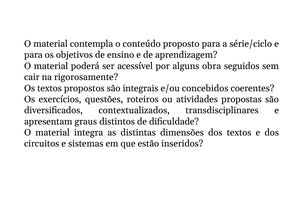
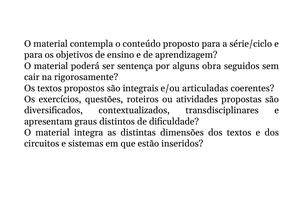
acessível: acessível -> sentença (135, 66)
concebidos: concebidos -> articuladas (205, 88)
